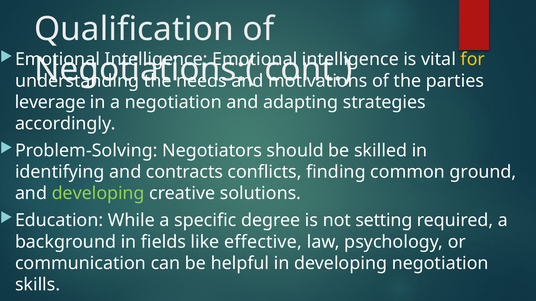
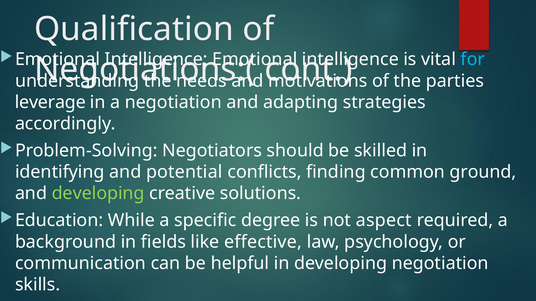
for colour: yellow -> light blue (473, 59)
contracts: contracts -> potential (184, 172)
setting: setting -> aspect (384, 221)
